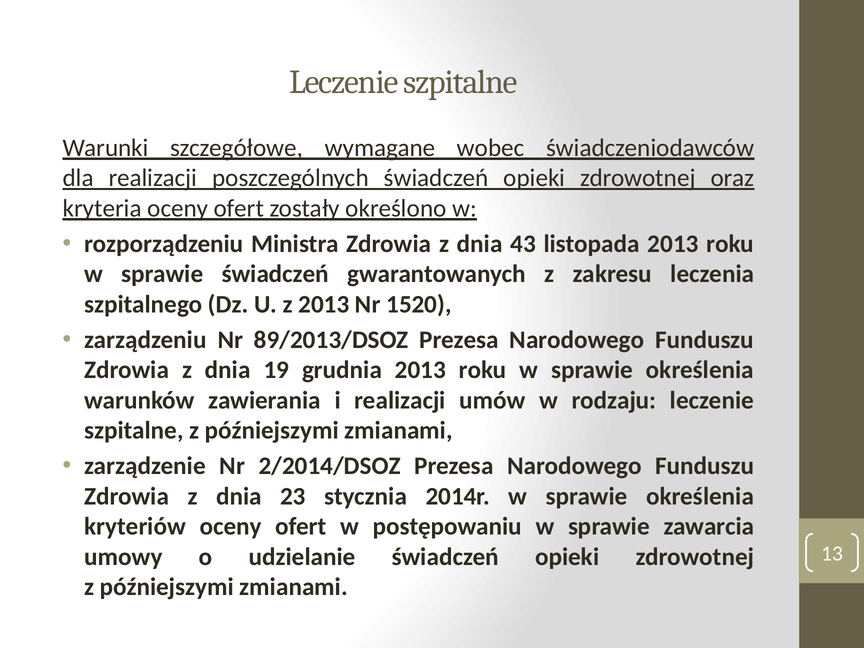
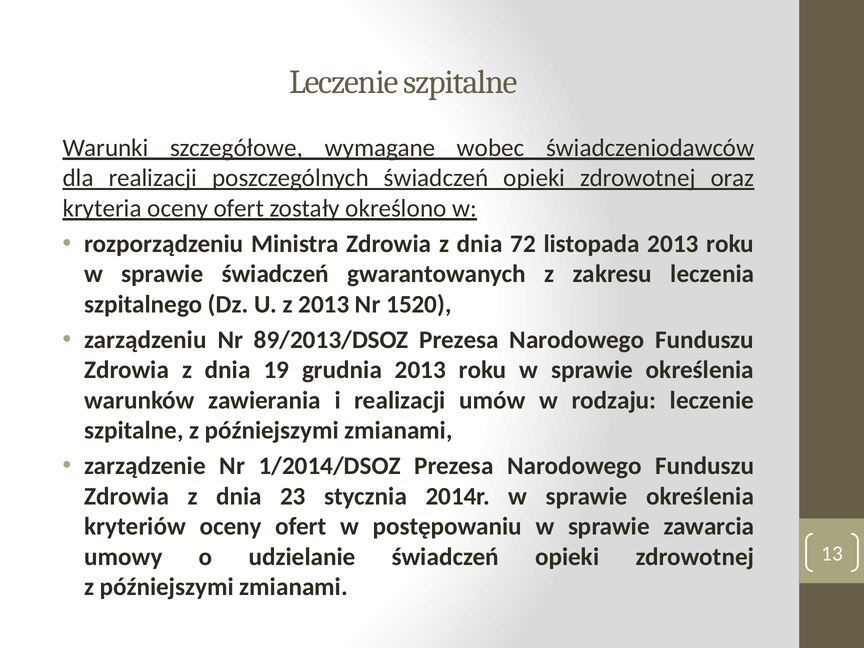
43: 43 -> 72 (523, 244)
2/2014/DSOZ: 2/2014/DSOZ -> 1/2014/DSOZ (330, 466)
